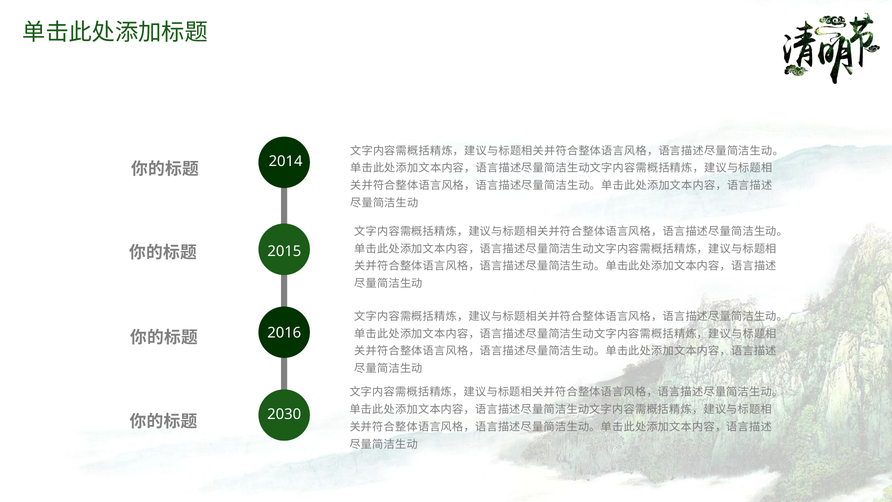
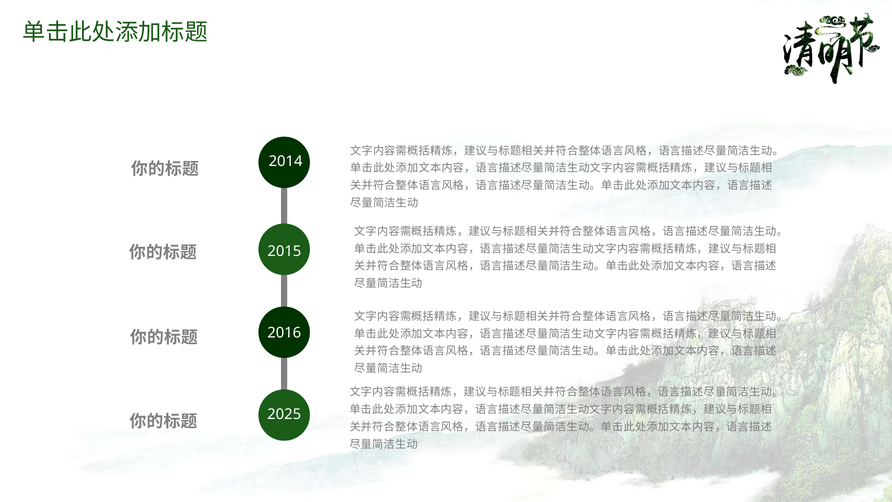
2030: 2030 -> 2025 (284, 414)
